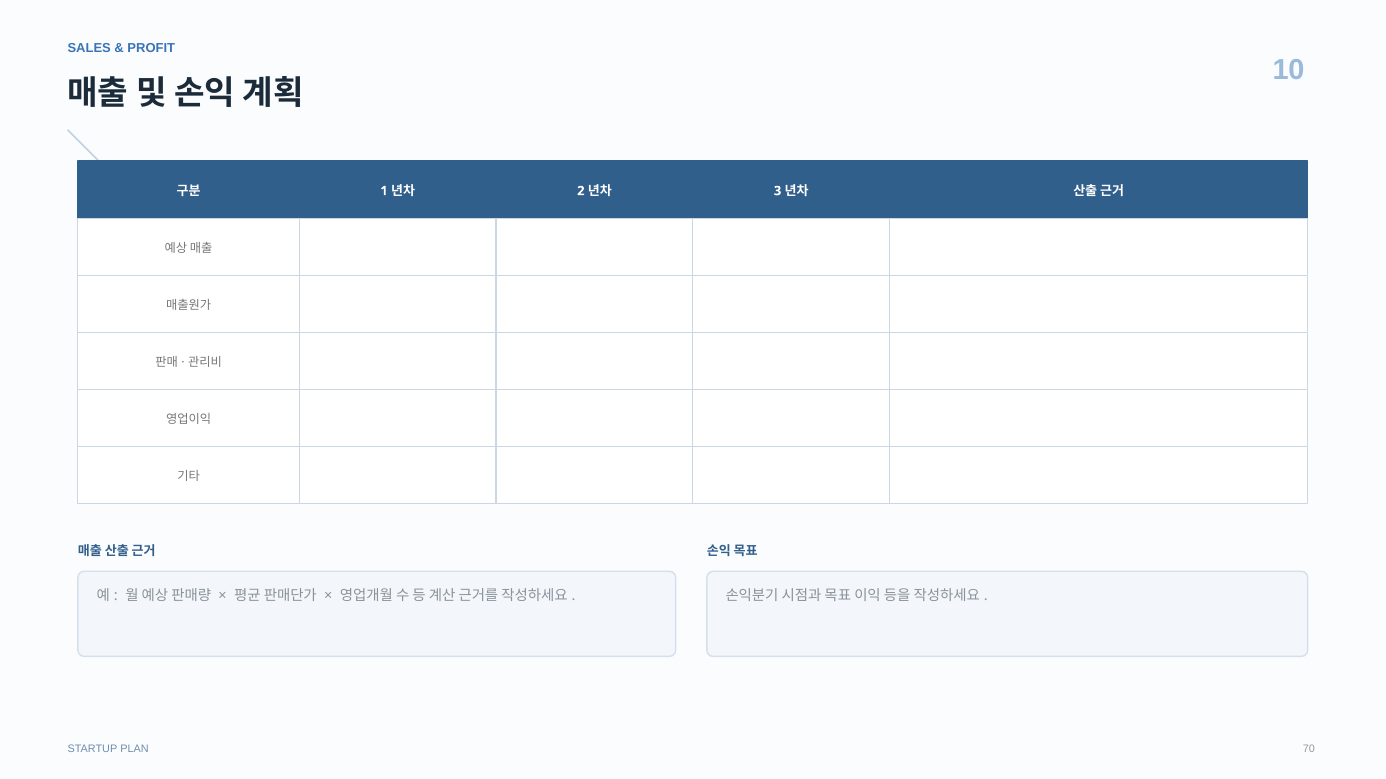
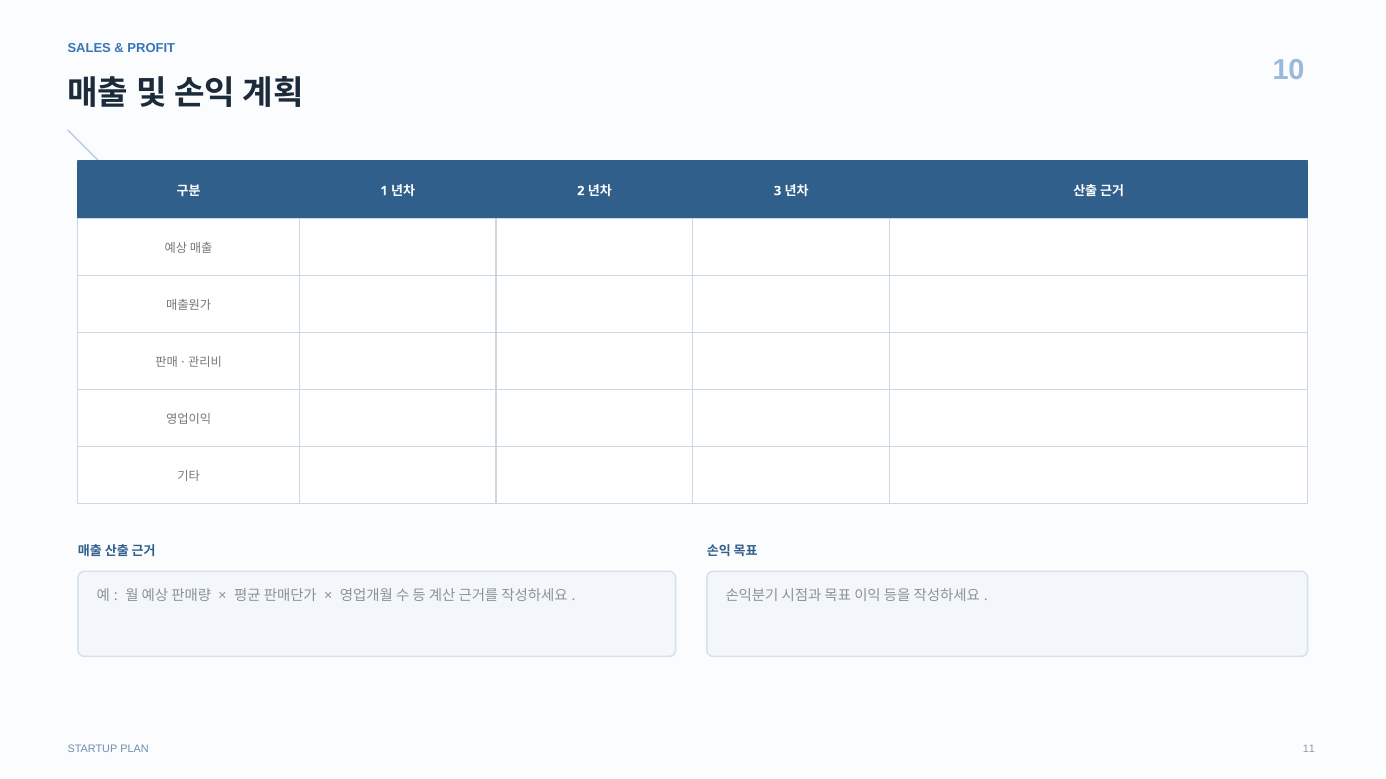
70: 70 -> 11 (1309, 750)
